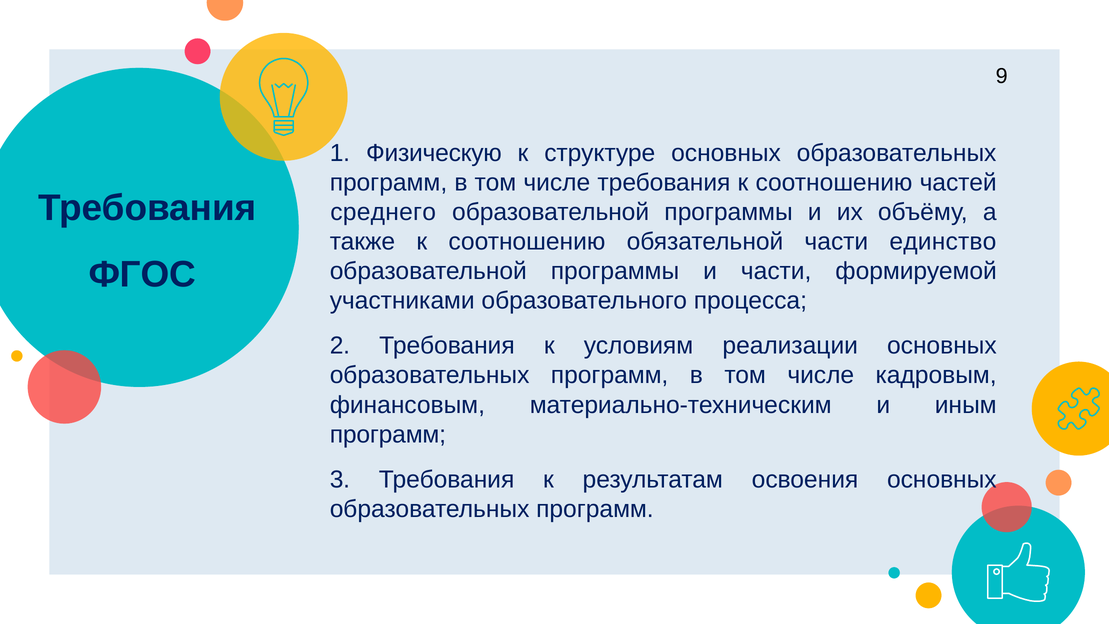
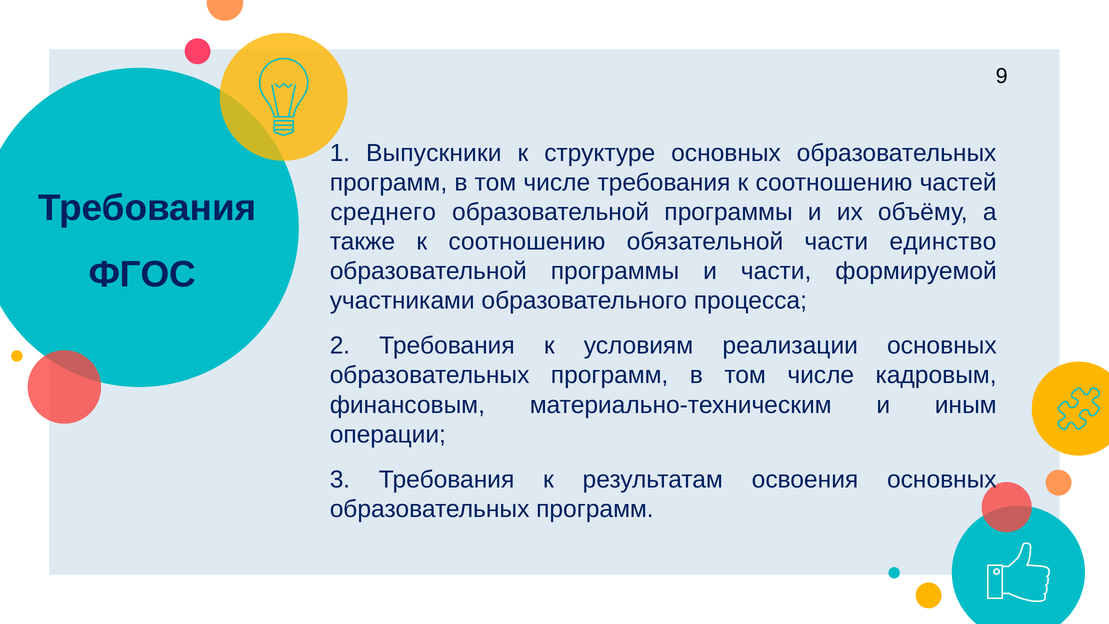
Физическую: Физическую -> Выпускники (434, 153)
программ: программ -> операции (388, 434)
